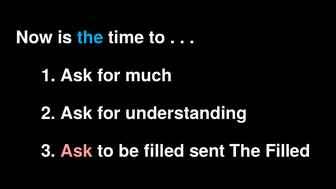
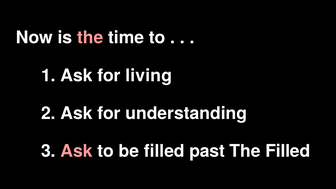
the colour: light blue -> pink (90, 38)
much: much -> living (149, 75)
sent: sent -> past (207, 151)
